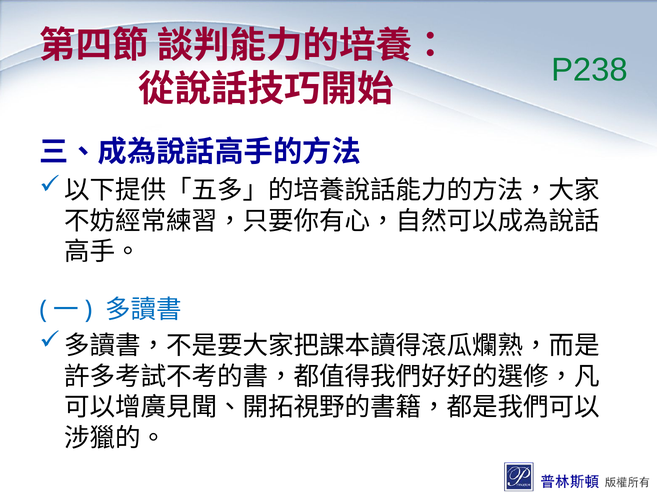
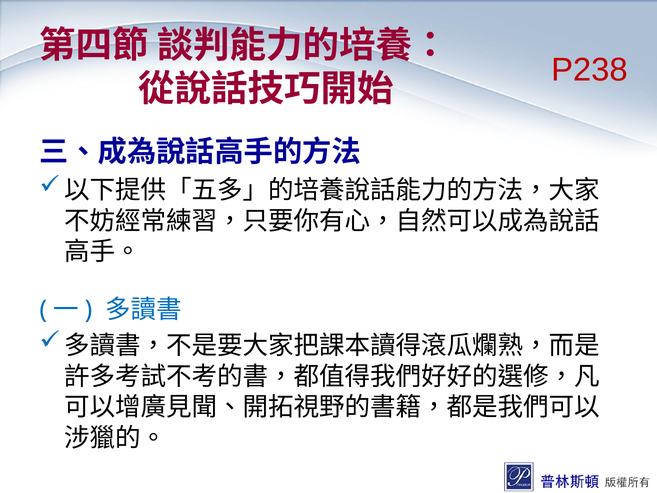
P238 colour: green -> red (589, 70)
